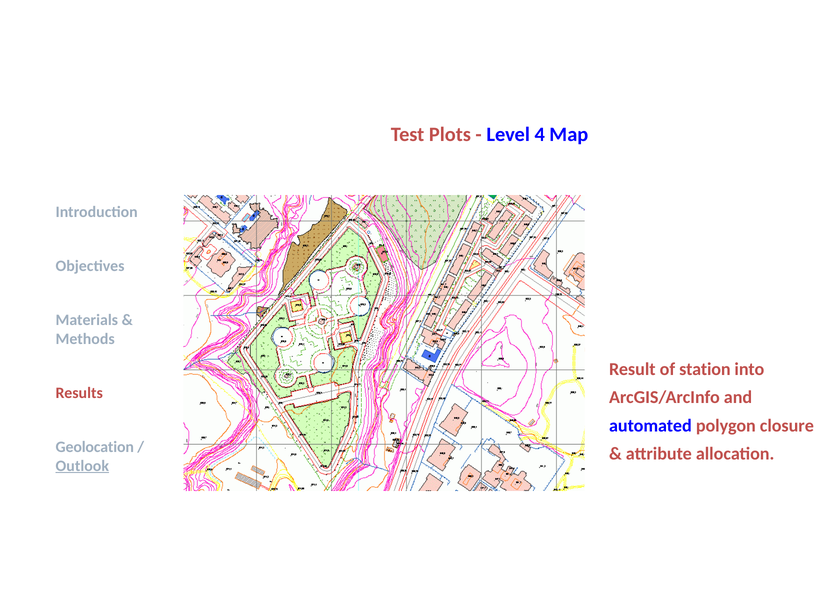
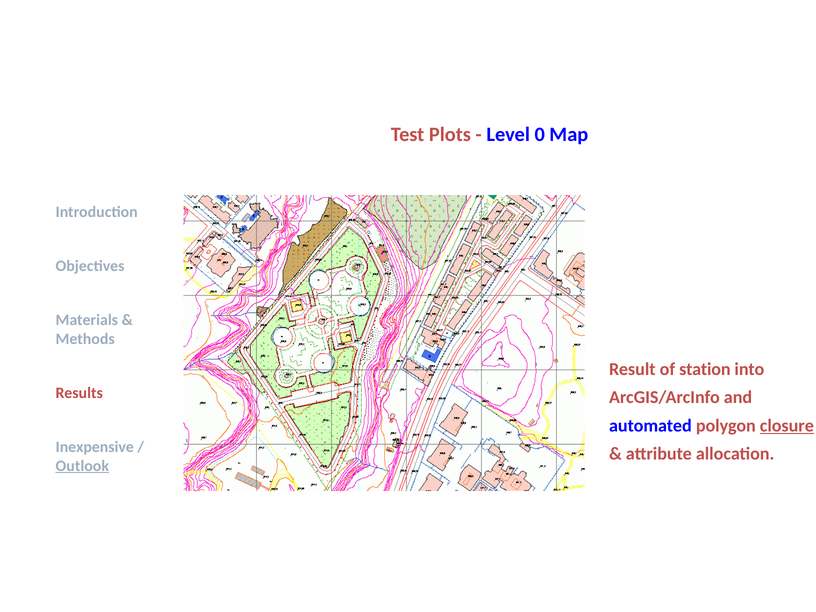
4: 4 -> 0 (540, 135)
closure underline: none -> present (787, 426)
Geolocation: Geolocation -> Inexpensive (95, 447)
